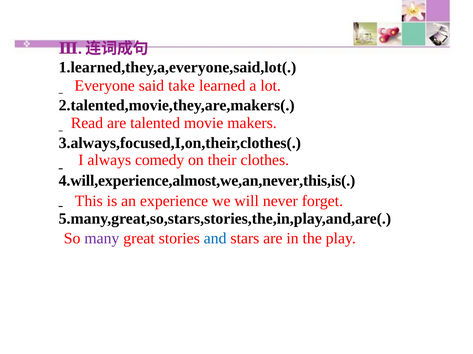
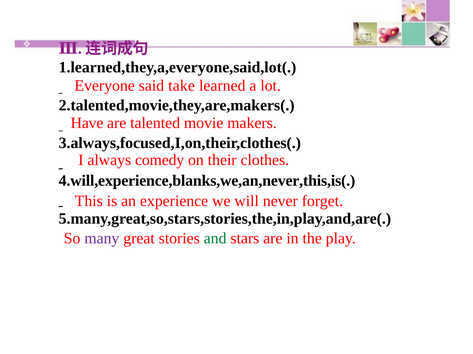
Read: Read -> Have (87, 123)
4.will,experience,almost,we,an,never,this,is(: 4.will,experience,almost,we,an,never,this,is( -> 4.will,experience,blanks,we,an,never,this,is( (207, 181)
and colour: blue -> green (215, 239)
